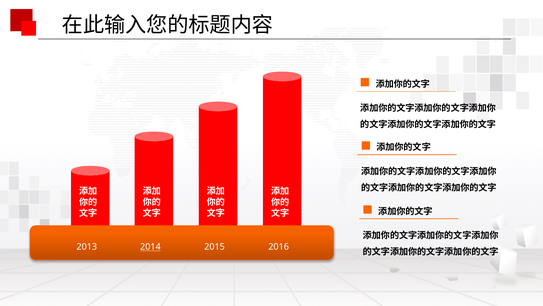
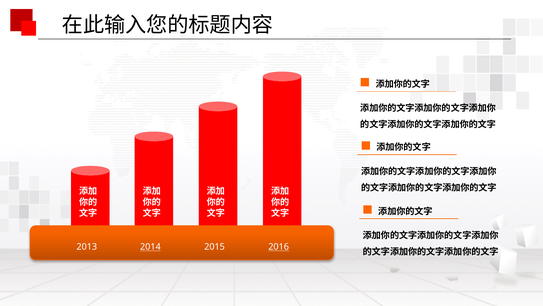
2016 underline: none -> present (279, 246)
